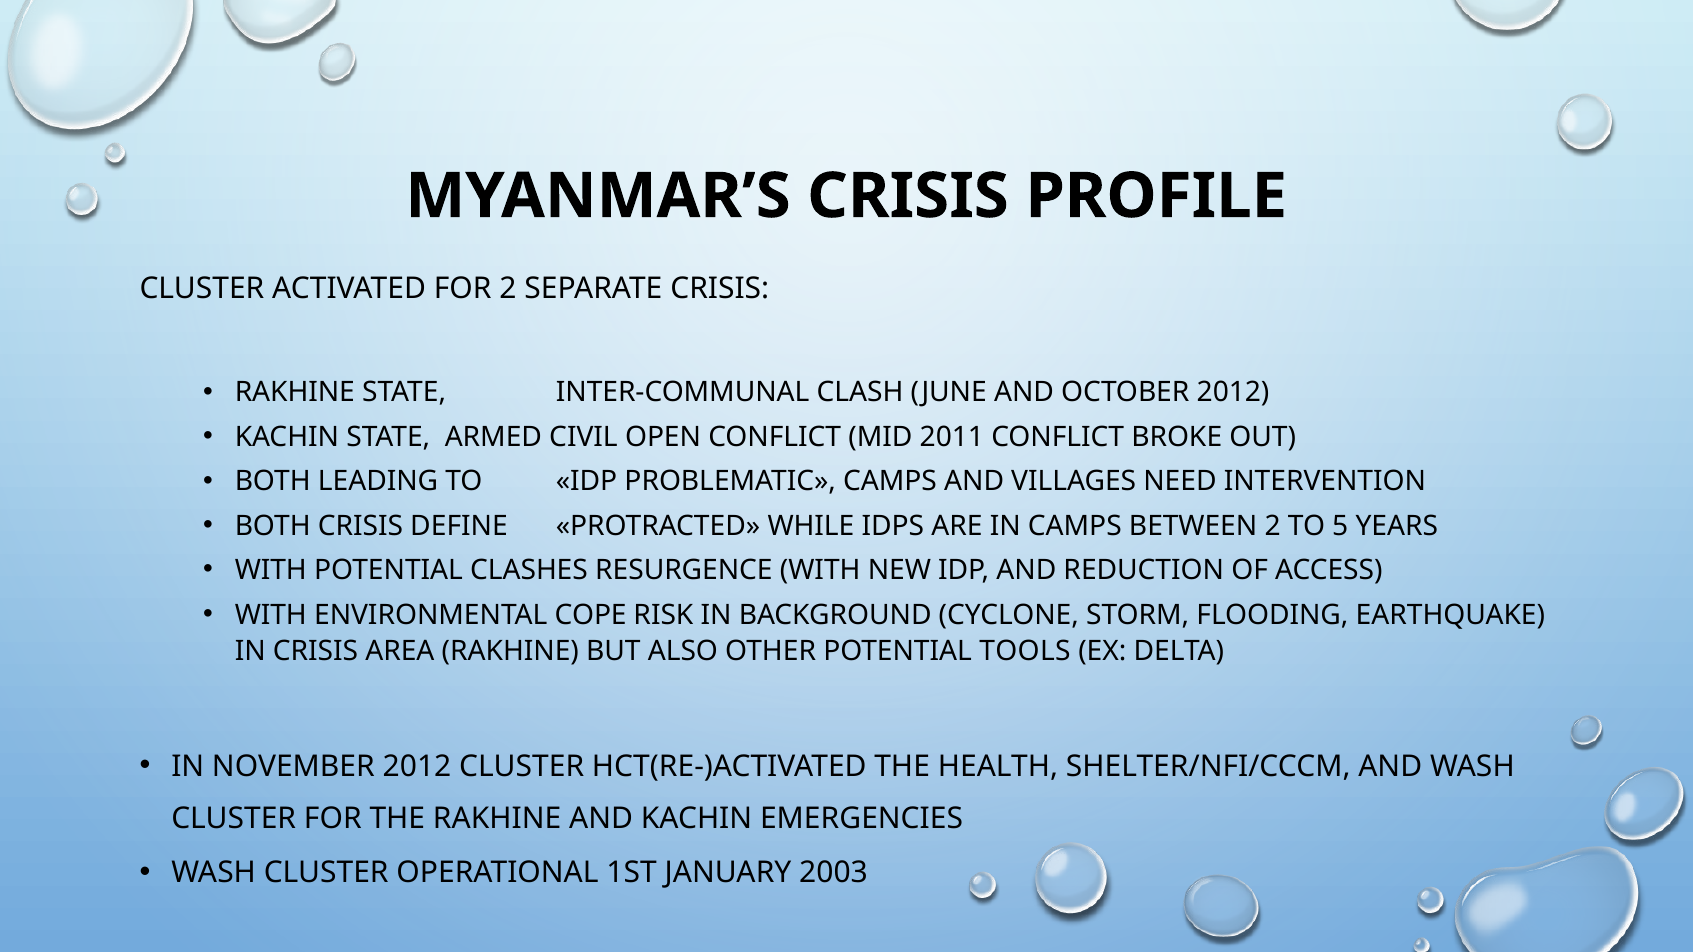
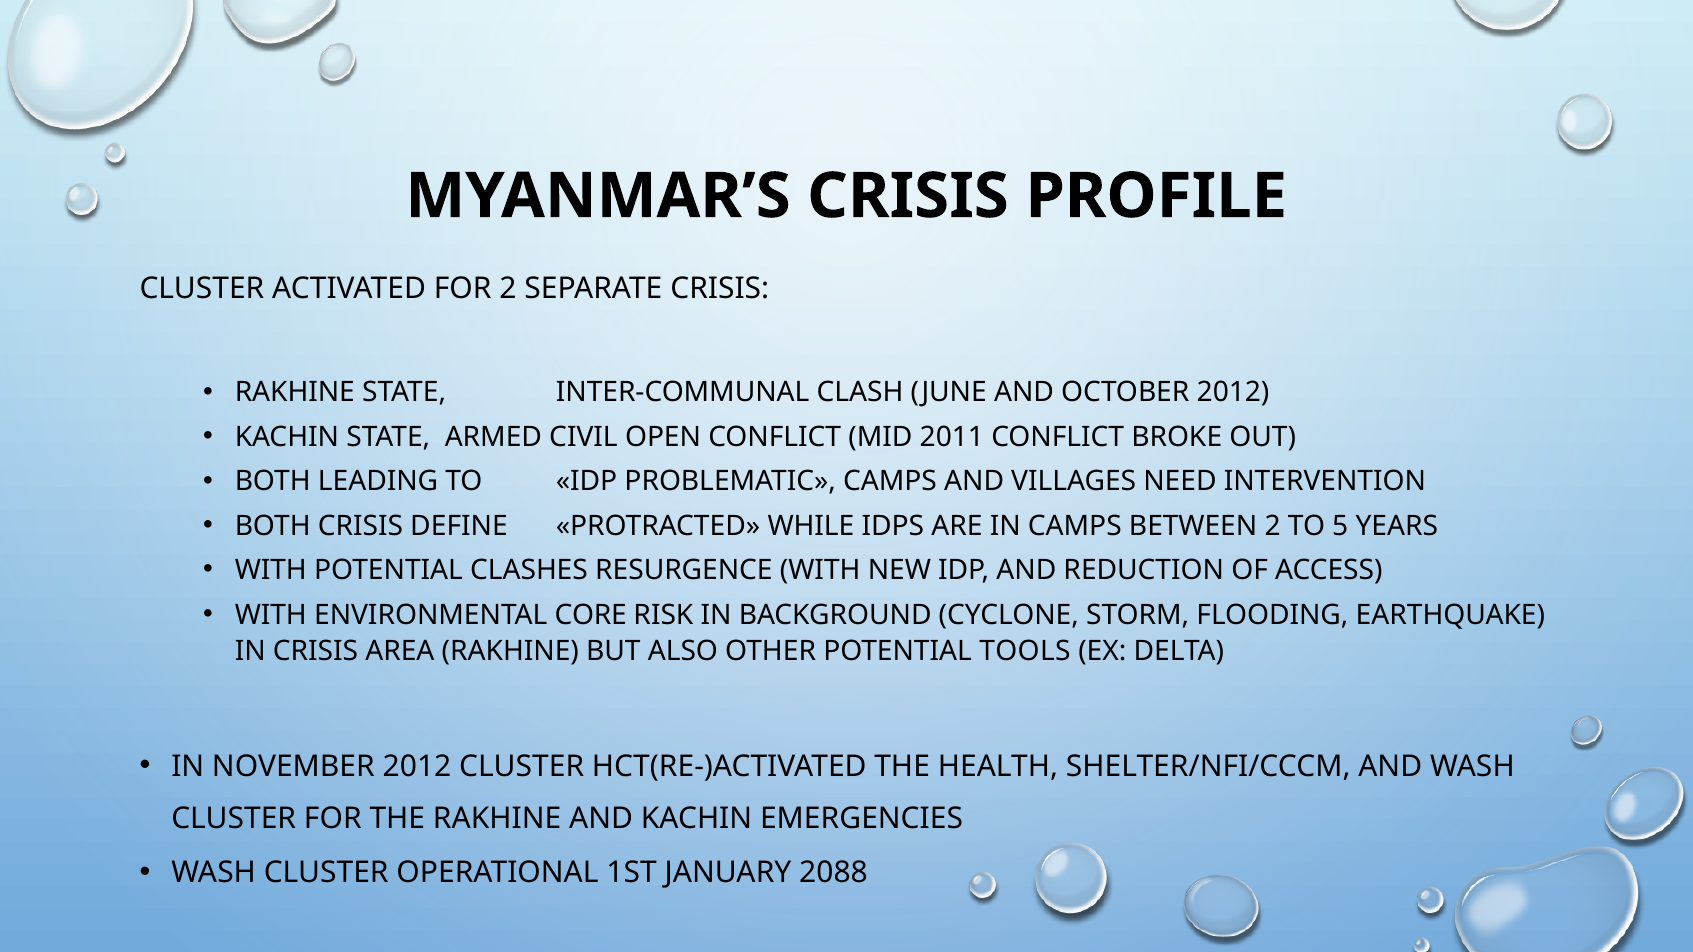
COPE: COPE -> CORE (591, 615)
2003: 2003 -> 2088 (834, 873)
